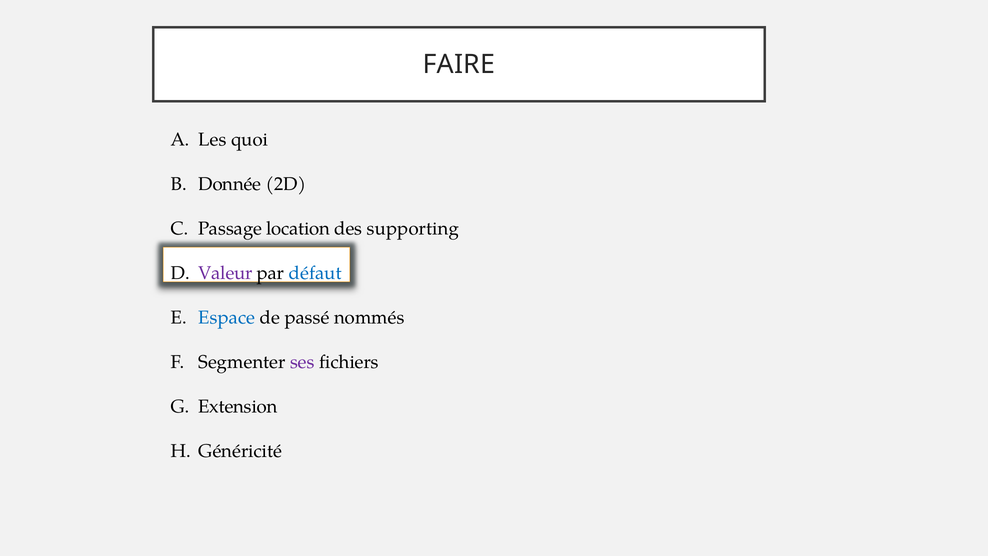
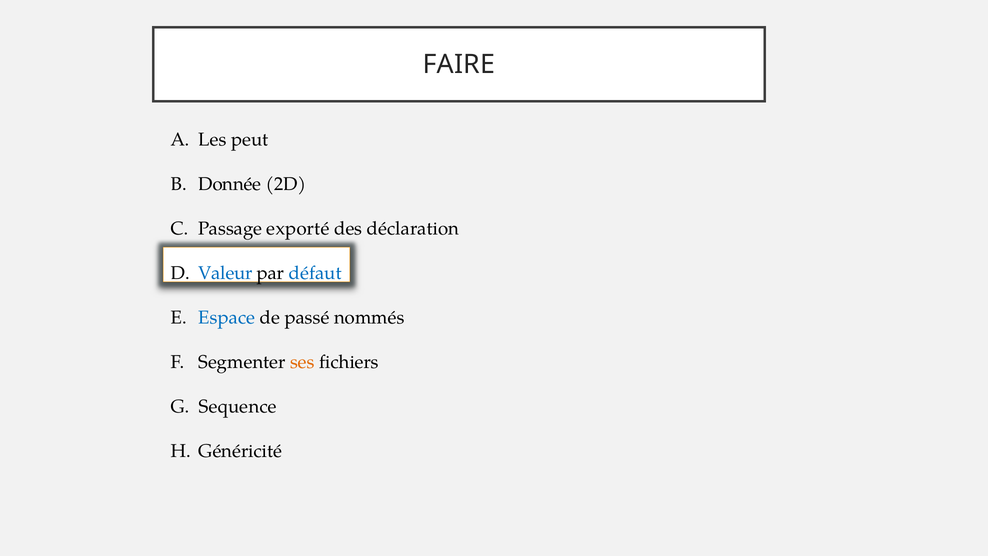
quoi: quoi -> peut (250, 139)
location: location -> exporté (298, 228)
supporting: supporting -> déclaration (413, 228)
Valeur colour: purple -> blue (225, 273)
ses colour: purple -> orange (302, 362)
Extension: Extension -> Sequence (238, 406)
